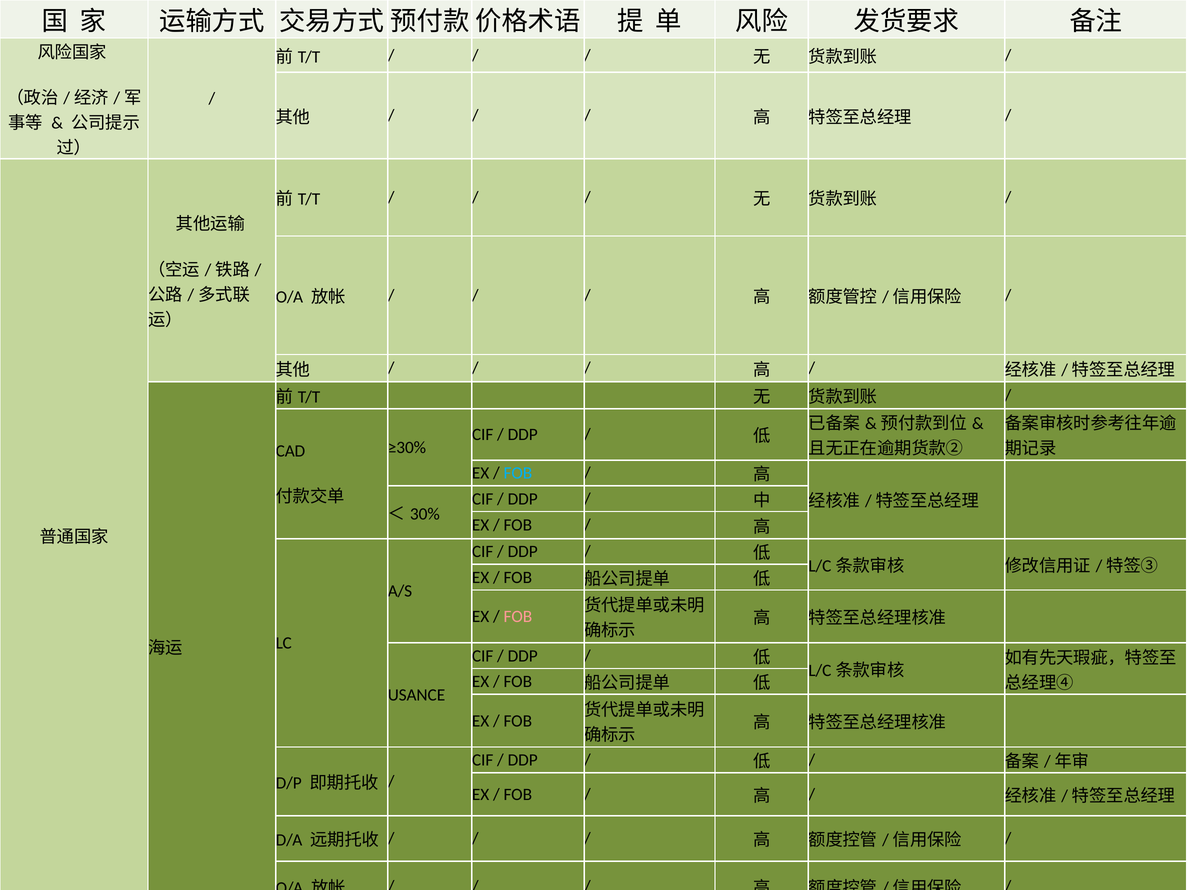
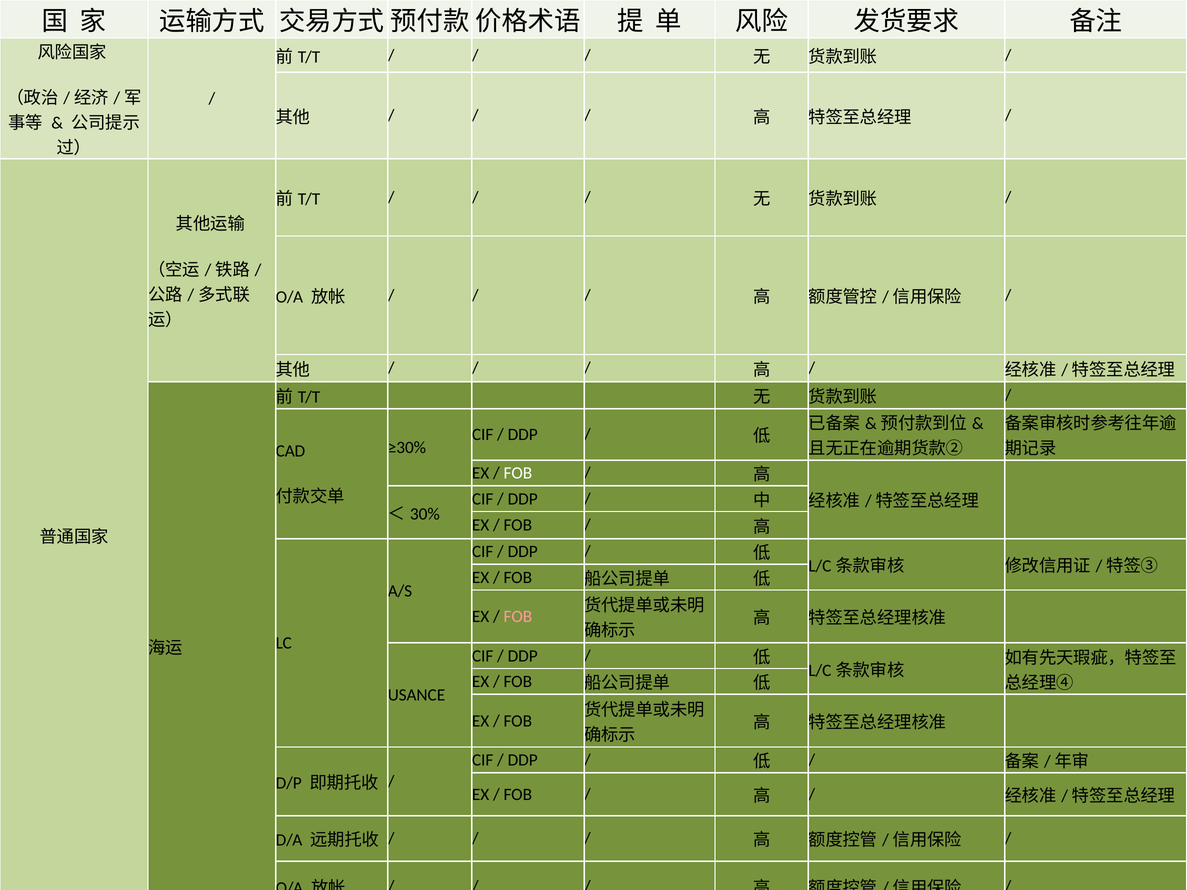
FOB colour: light blue -> white (518, 473)
